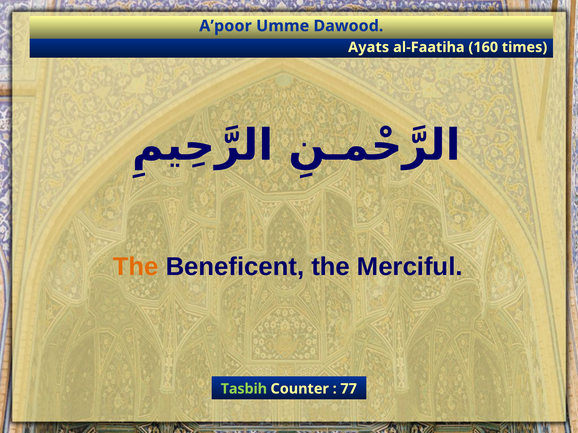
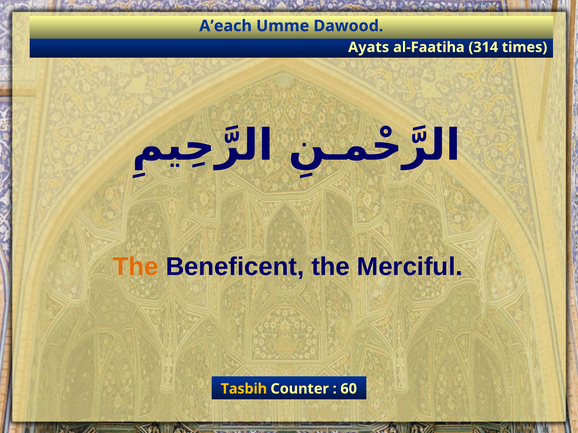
A’poor: A’poor -> A’each (226, 26)
160: 160 -> 314 (483, 47)
Tasbih colour: light green -> yellow (244, 389)
77: 77 -> 60 (349, 389)
